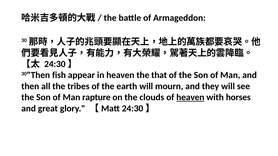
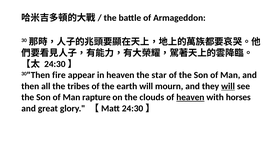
fish: fish -> fire (59, 75)
that: that -> star (159, 75)
will underline: none -> present (228, 86)
